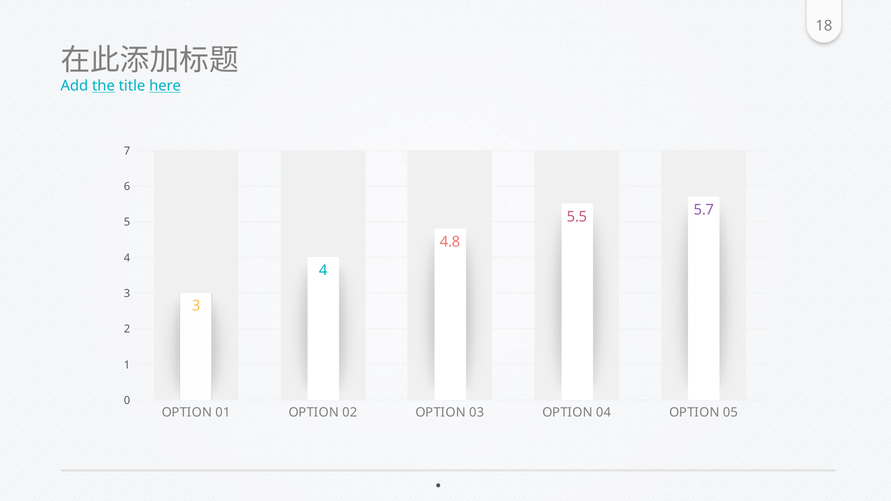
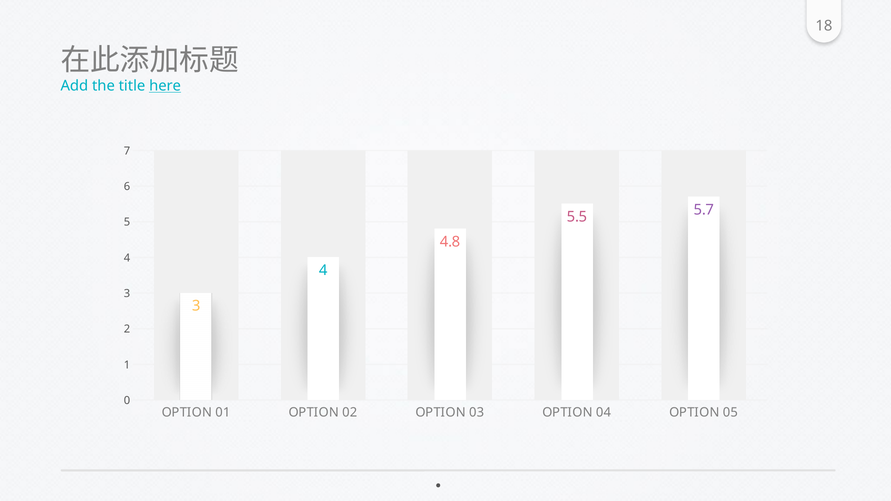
the underline: present -> none (103, 86)
